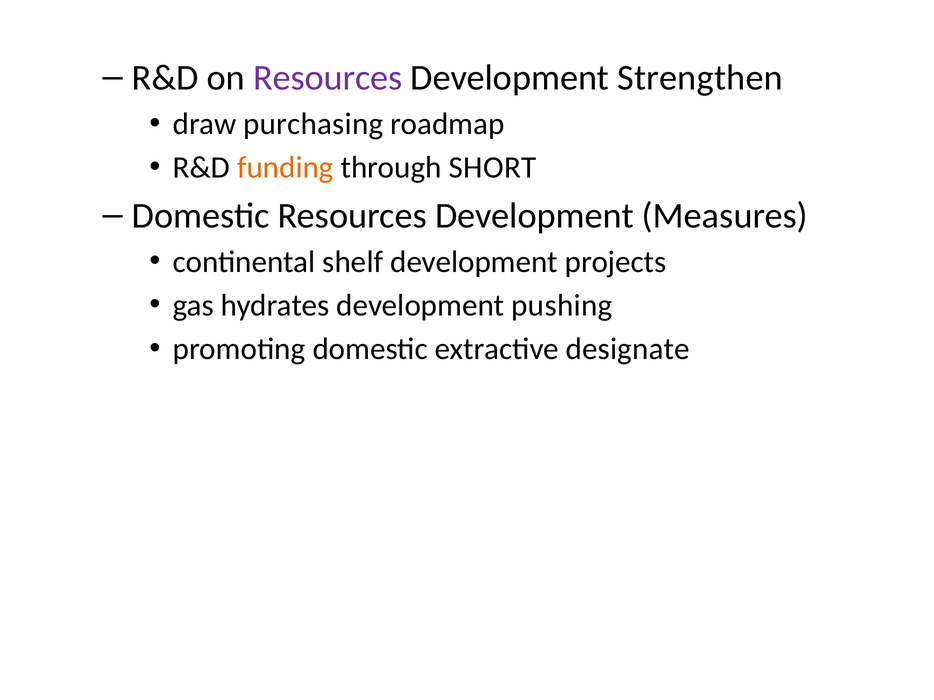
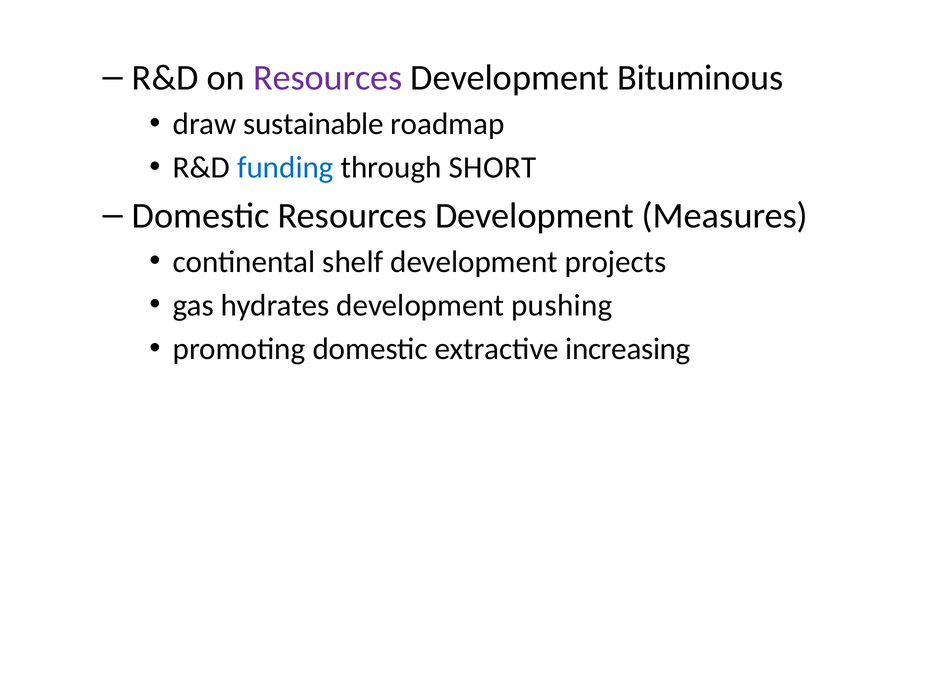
Strengthen: Strengthen -> Bituminous (700, 78)
purchasing: purchasing -> sustainable (314, 124)
funding colour: orange -> blue (285, 168)
designate: designate -> increasing (628, 349)
